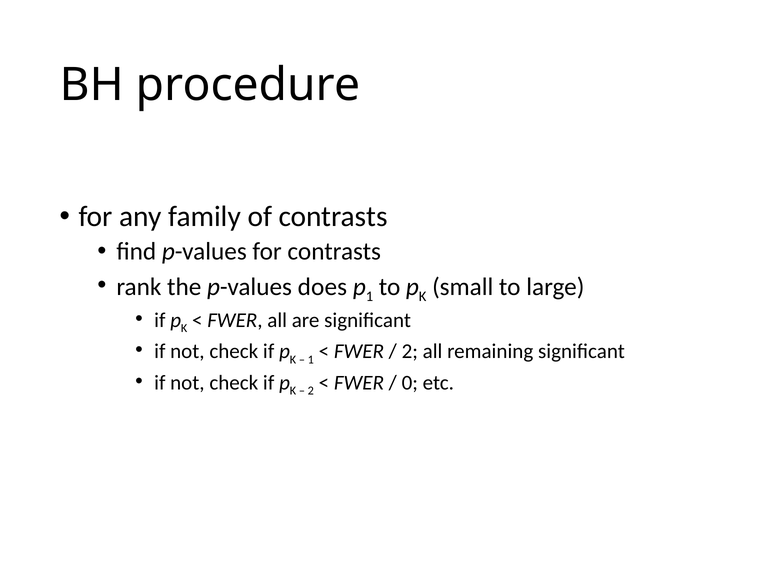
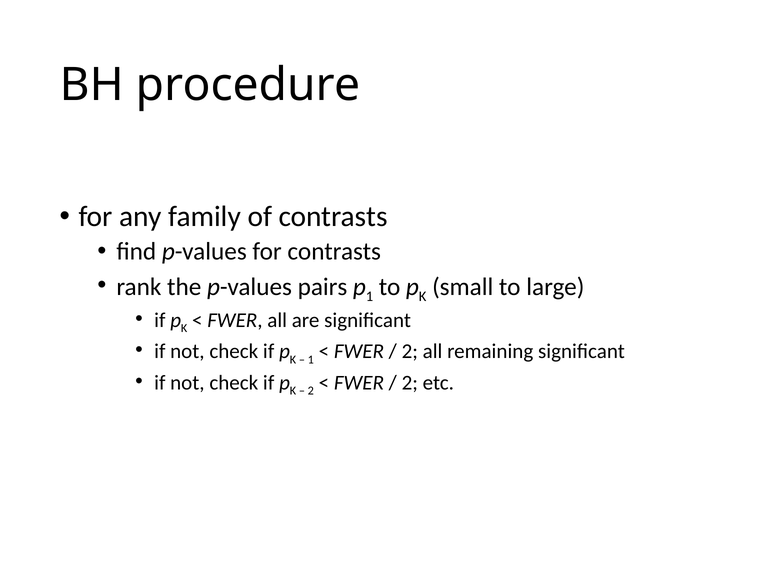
does: does -> pairs (322, 287)
0: 0 -> 2 (410, 382)
